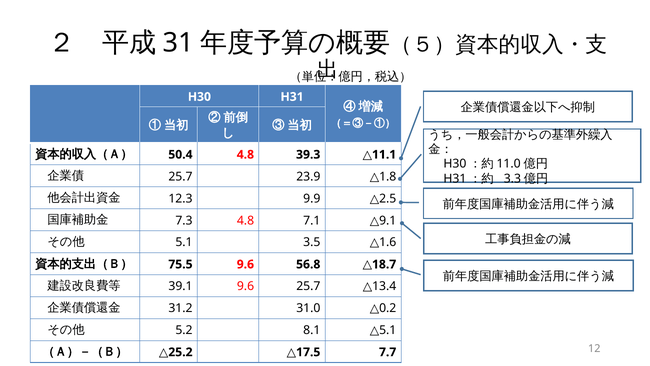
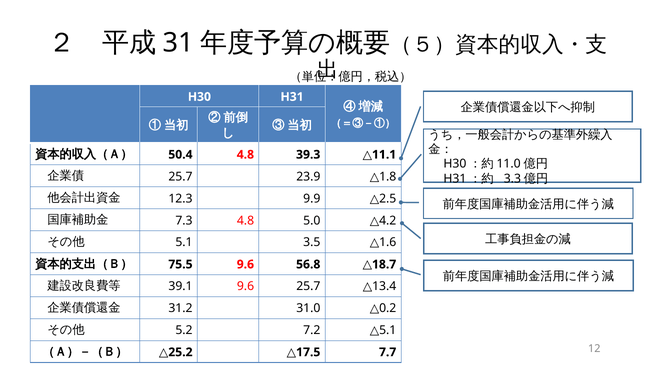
7.1: 7.1 -> 5.0 (312, 220)
9.1: 9.1 -> 4.2 (388, 220)
8.1: 8.1 -> 7.2 (312, 330)
